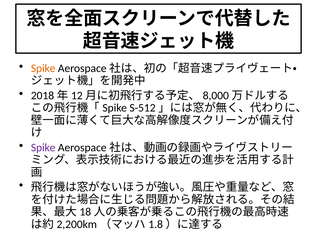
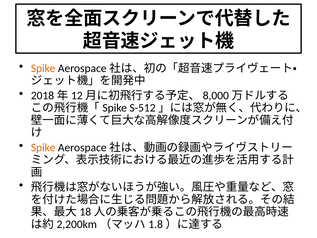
Spike colour: purple -> orange (43, 147)
